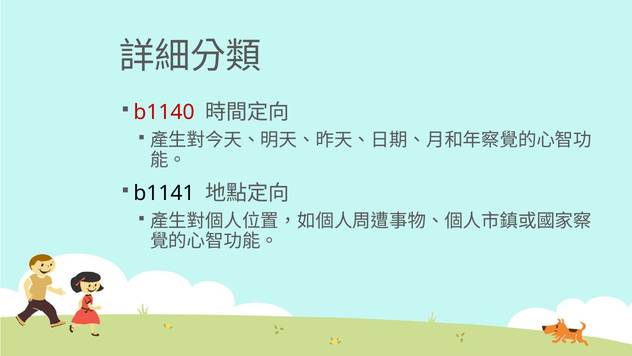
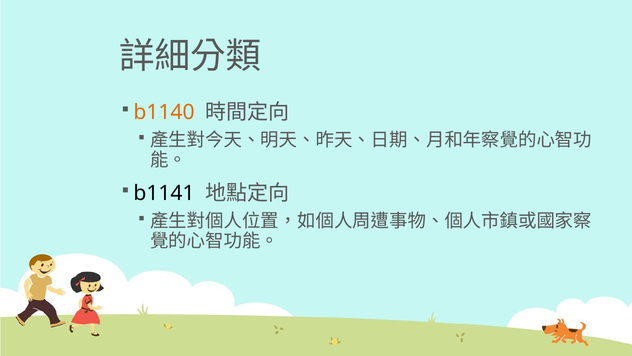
b1140 colour: red -> orange (164, 112)
